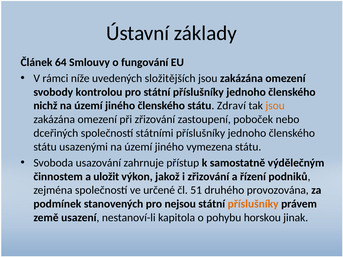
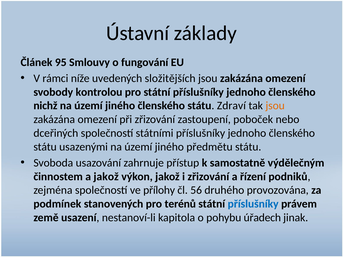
64: 64 -> 95 (61, 62)
vymezena: vymezena -> předmětu (210, 147)
a uložit: uložit -> jakož (106, 177)
určené: určené -> přílohy (159, 190)
51: 51 -> 56 (196, 190)
nejsou: nejsou -> terénů (180, 204)
příslušníky colour: orange -> blue (253, 204)
horskou: horskou -> úřadech (262, 218)
